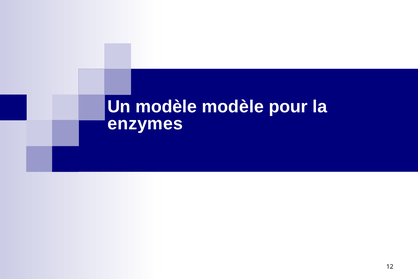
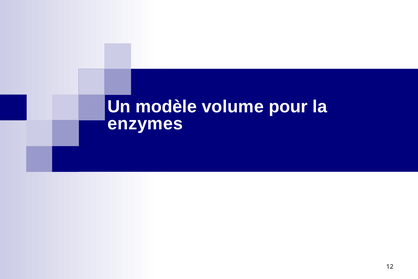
modèle modèle: modèle -> volume (233, 107)
